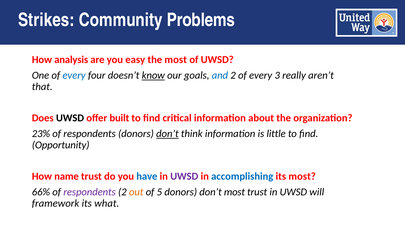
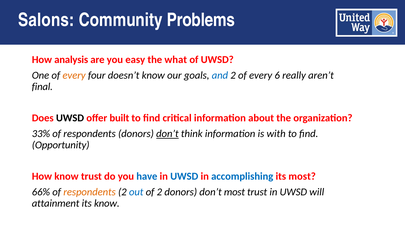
Strikes: Strikes -> Salons (46, 20)
the most: most -> what (176, 60)
every colour: blue -> orange (74, 75)
know underline: present -> none (153, 75)
3: 3 -> 6 (277, 75)
that: that -> final (42, 87)
23%: 23% -> 33% (41, 134)
little: little -> with (276, 134)
How name: name -> know (66, 176)
UWSD colour: purple -> blue (184, 176)
respondents colour: purple -> orange (90, 192)
out colour: orange -> blue (136, 192)
of 5: 5 -> 2 (159, 192)
framework: framework -> attainment (56, 203)
its what: what -> know (107, 203)
